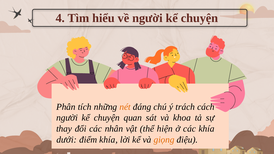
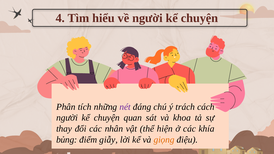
nét colour: orange -> purple (125, 107)
dưới: dưới -> bủng (67, 140)
điểm khía: khía -> giẫy (109, 140)
